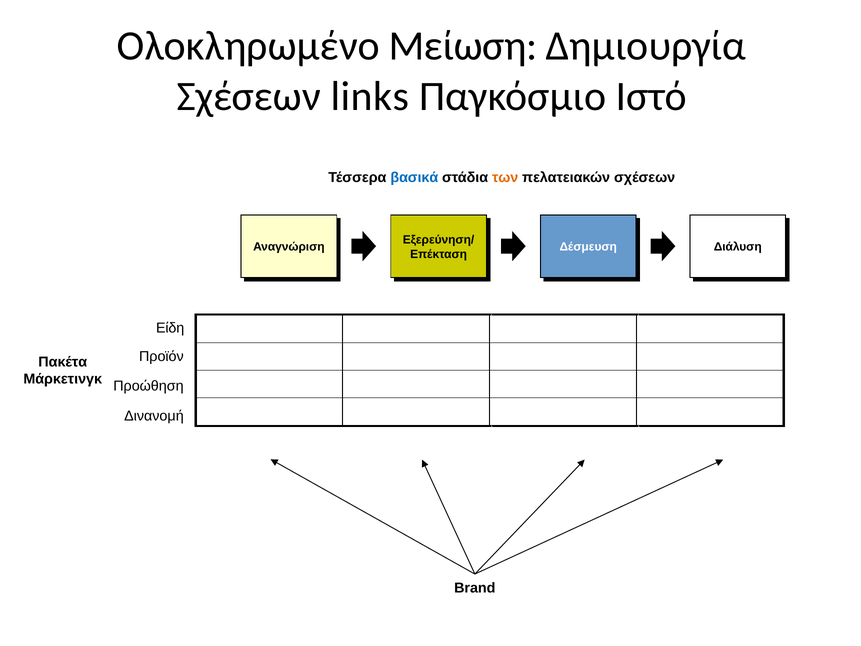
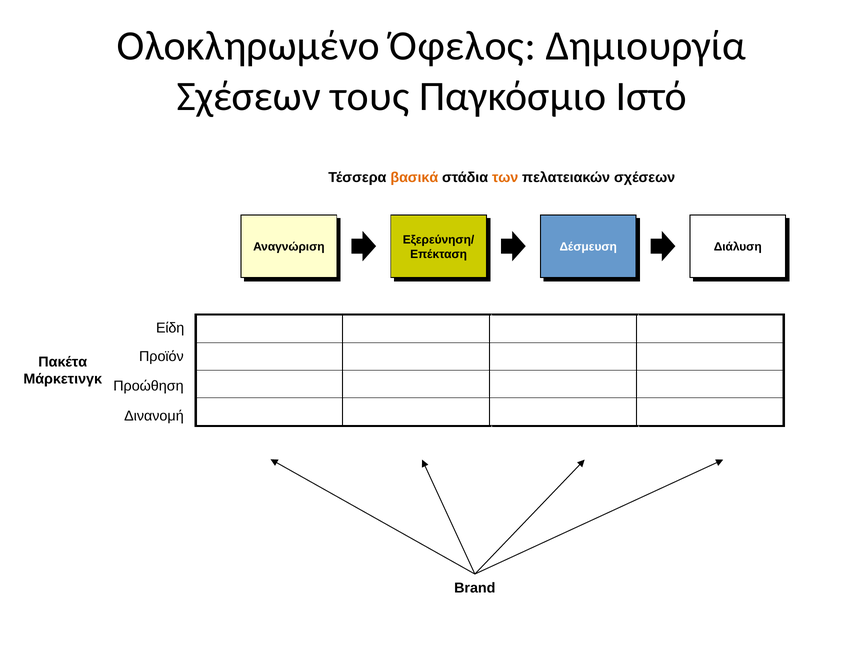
Μείωση: Μείωση -> Όφελος (463, 46)
links: links -> τους (370, 96)
βασικά colour: blue -> orange (414, 177)
